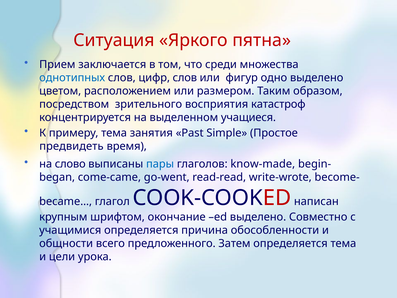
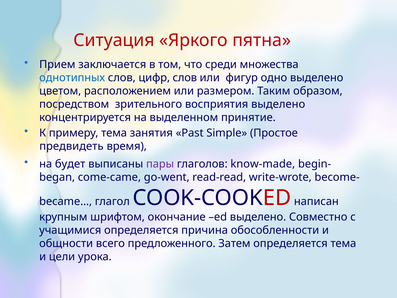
восприятия катастроф: катастроф -> выделено (278, 104)
учащиеся: учащиеся -> принятие (248, 117)
слово: слово -> будет (70, 164)
пары colour: blue -> purple (160, 164)
